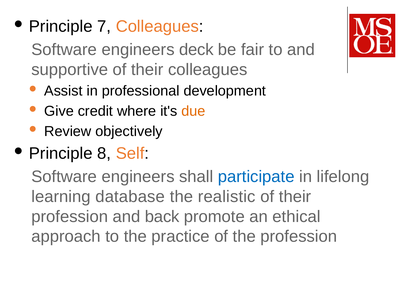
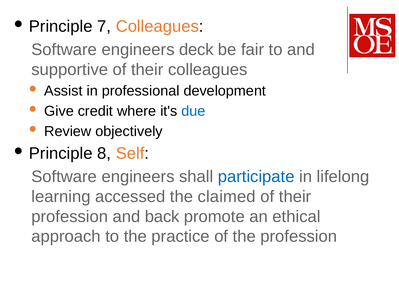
due colour: orange -> blue (193, 111)
database: database -> accessed (130, 197)
realistic: realistic -> claimed (227, 197)
